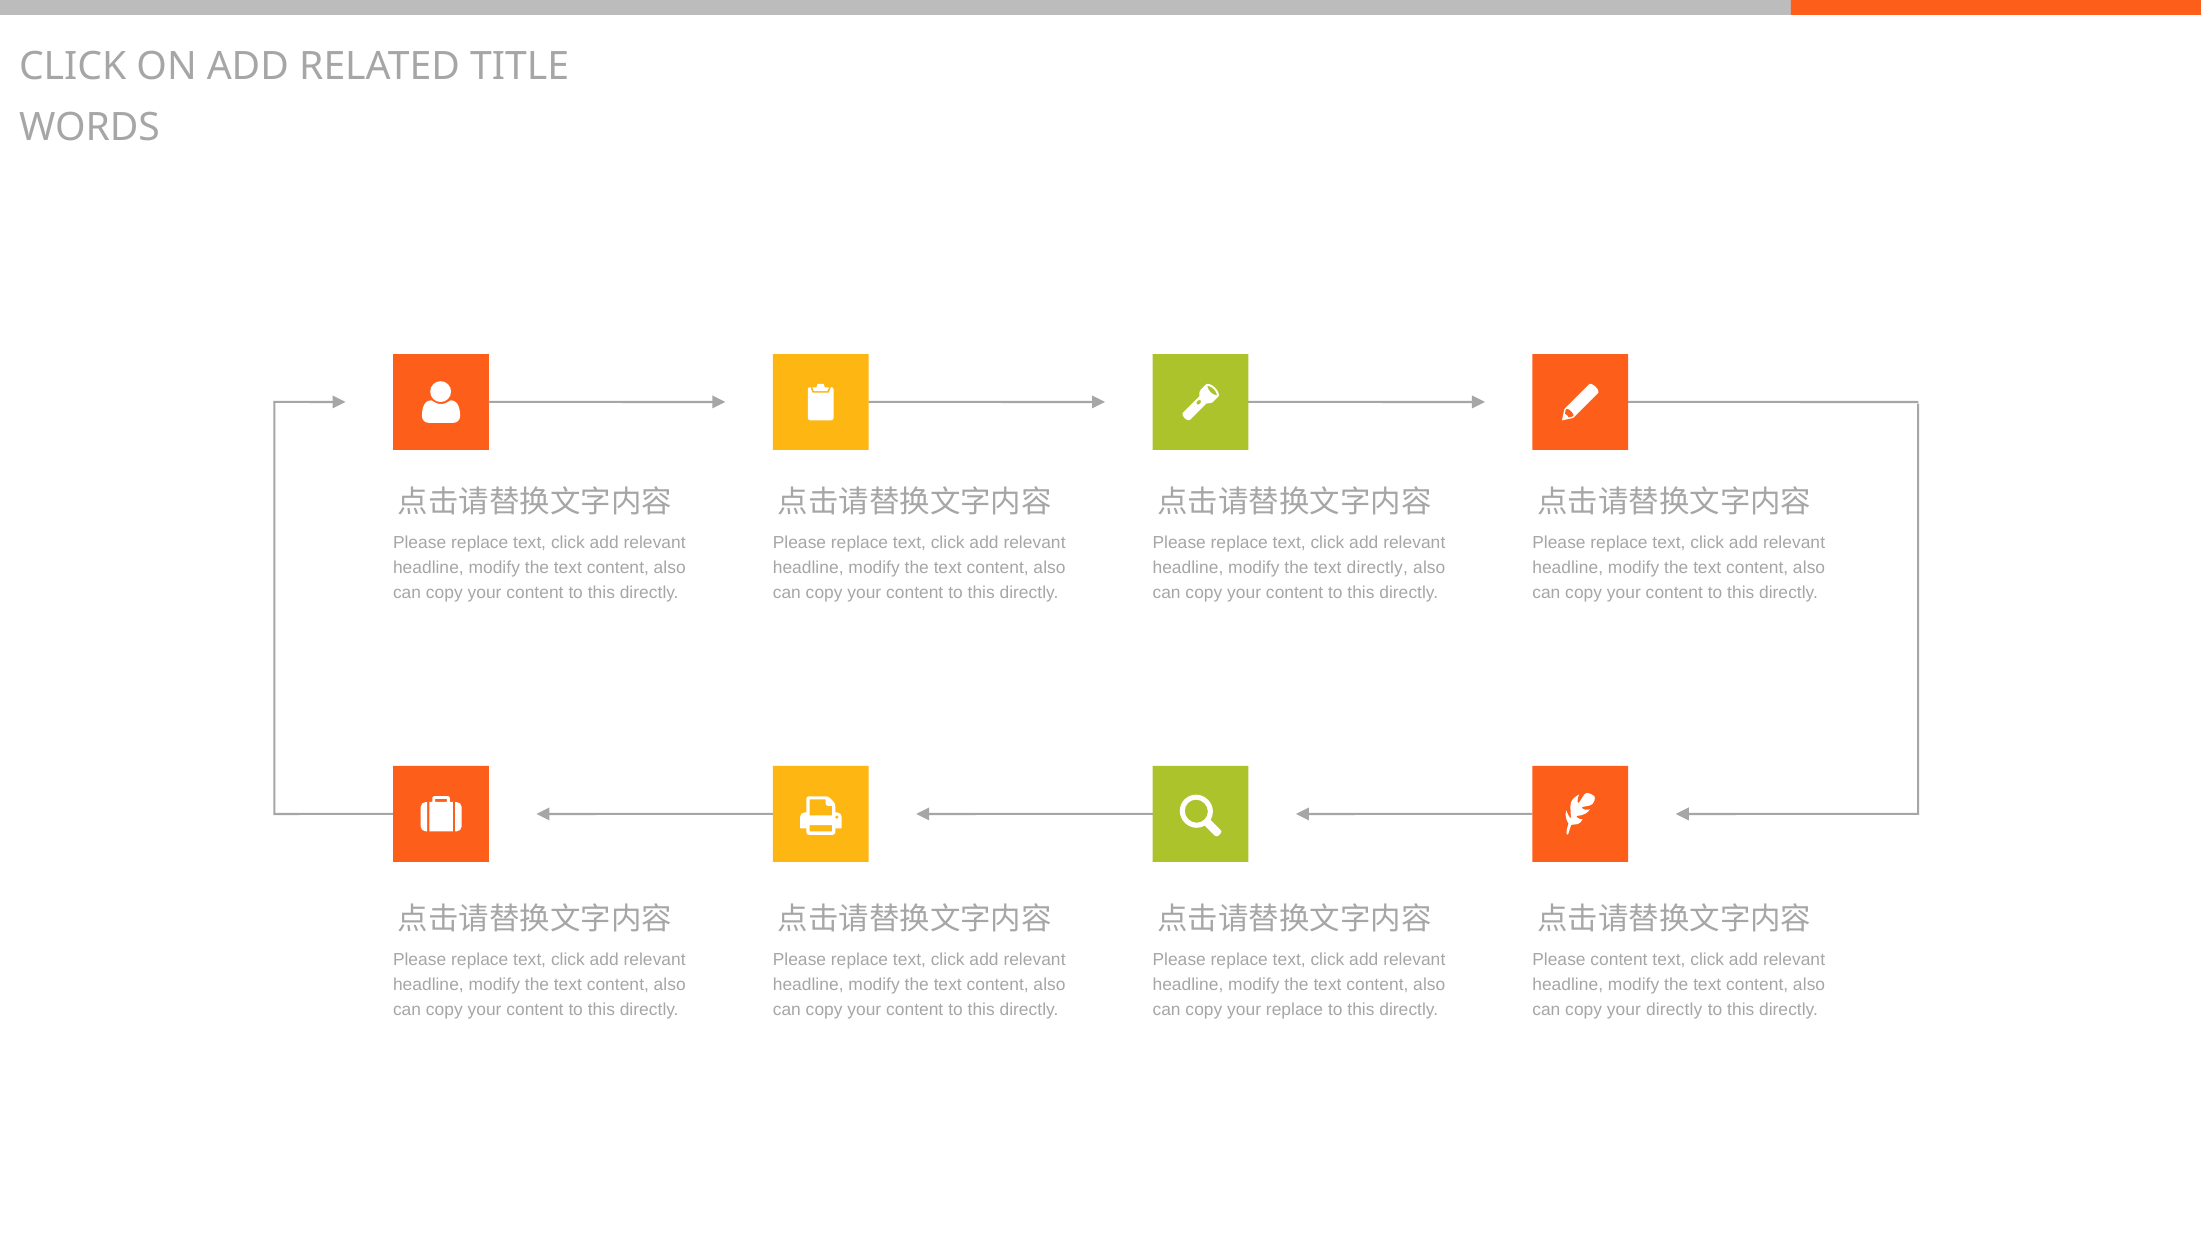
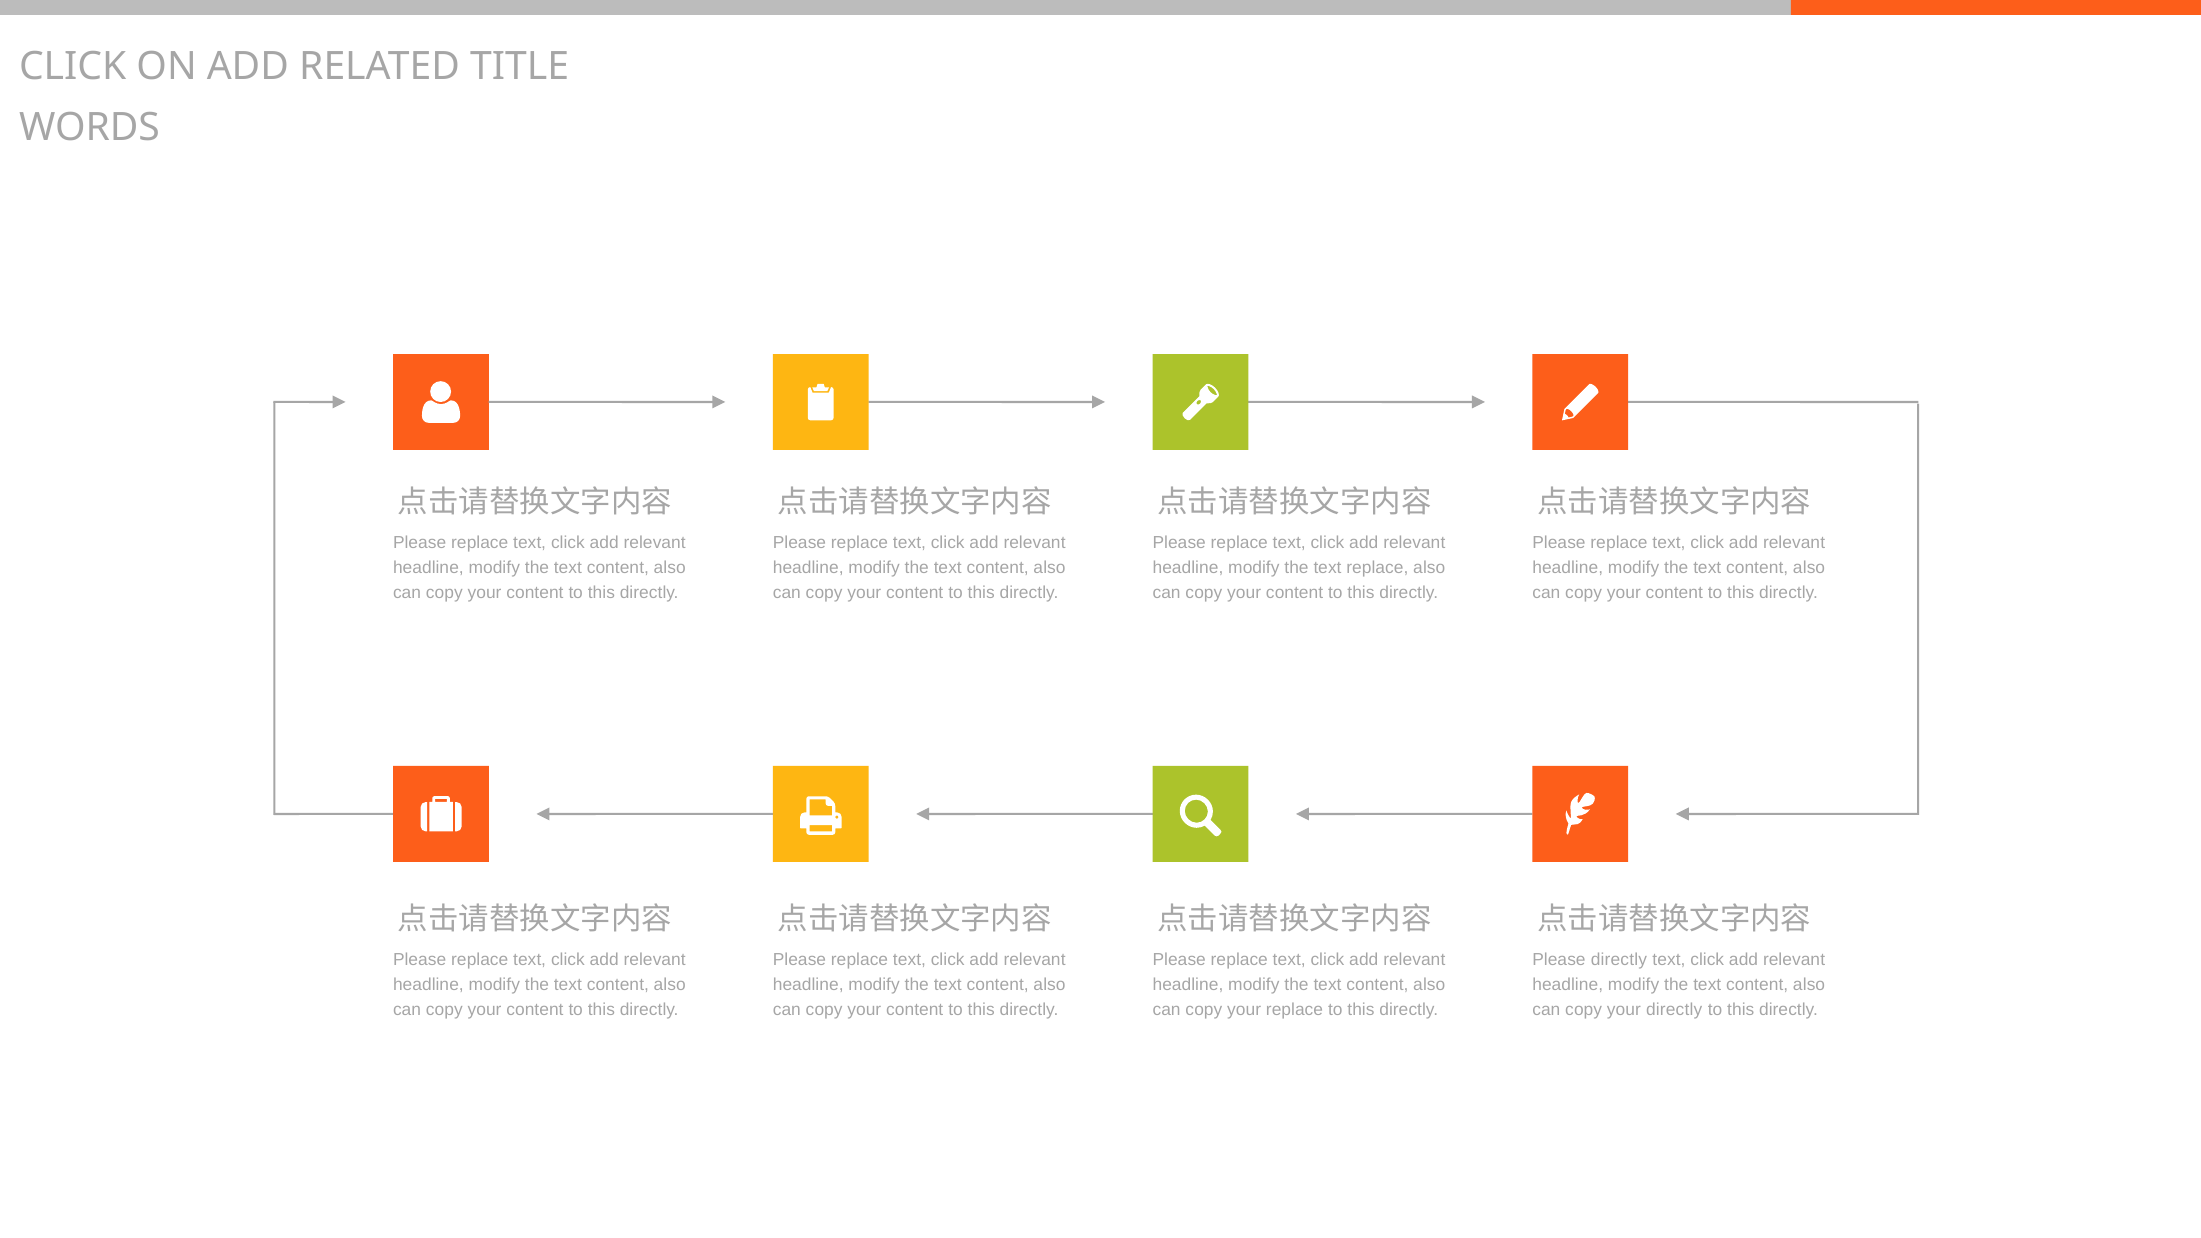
text directly: directly -> replace (1377, 567)
Please content: content -> directly (1619, 960)
